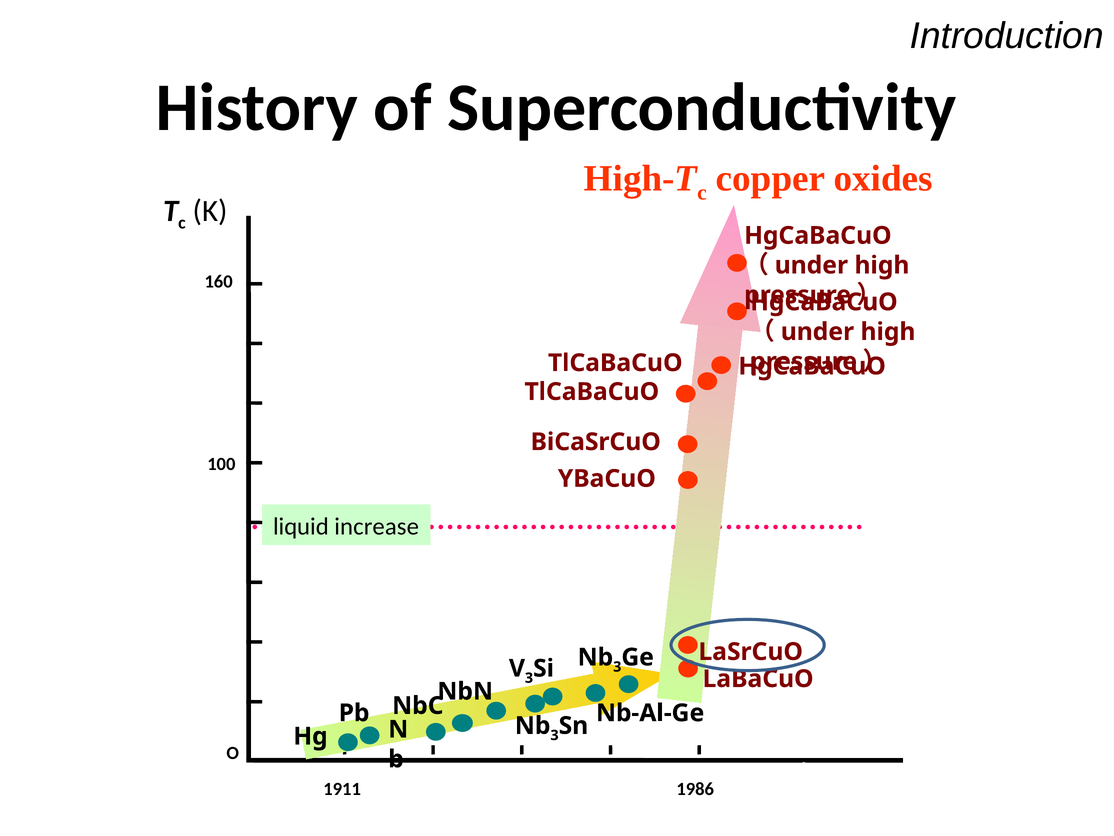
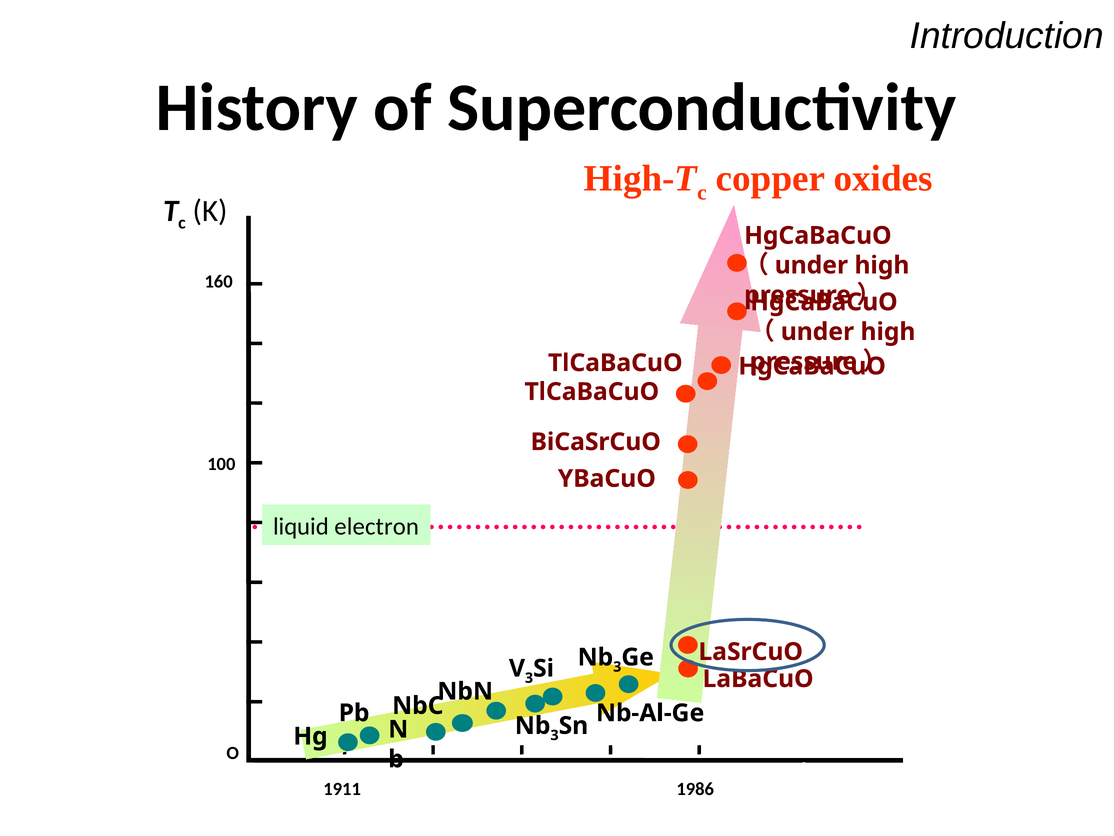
increase: increase -> electron (377, 526)
